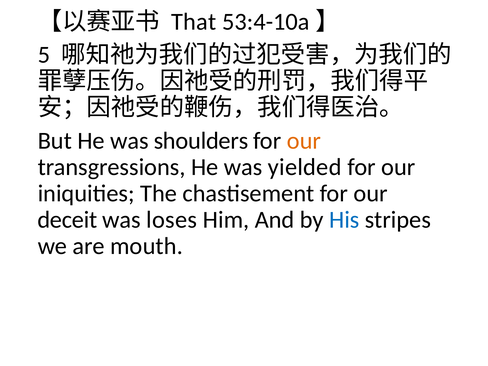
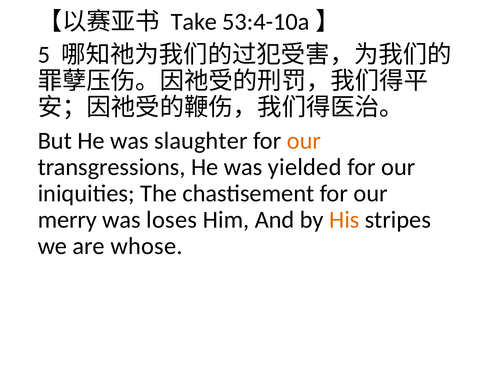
That: That -> Take (194, 22)
shoulders: shoulders -> slaughter (201, 141)
deceit: deceit -> merry (67, 220)
His colour: blue -> orange (344, 220)
mouth: mouth -> whose (147, 246)
